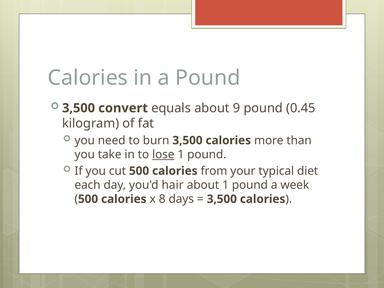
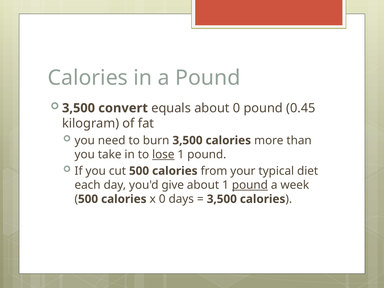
about 9: 9 -> 0 (237, 108)
hair: hair -> give (173, 185)
pound underline: none -> present (250, 185)
x 8: 8 -> 0 (162, 199)
